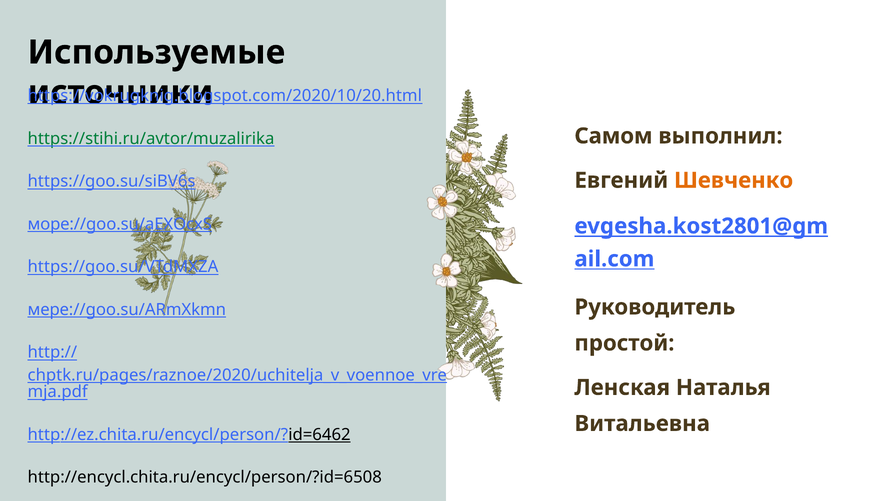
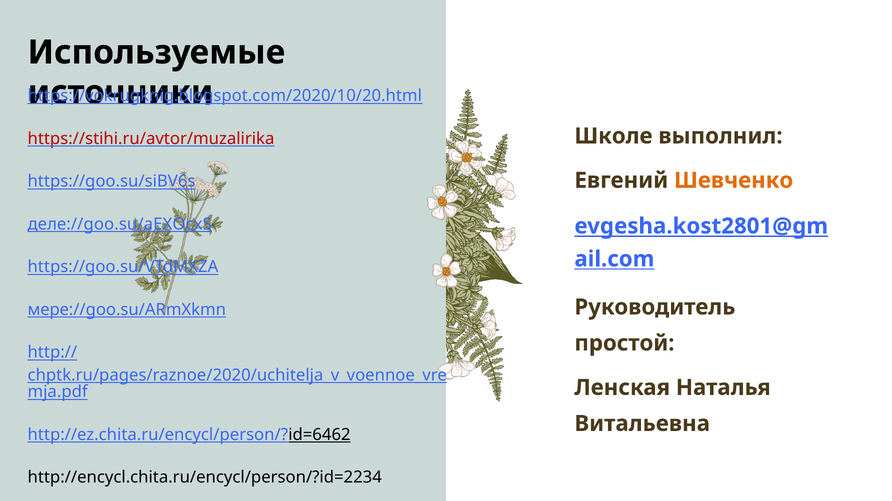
Самом: Самом -> Школе (613, 136)
https://stihi.ru/avtor/muzalirika colour: green -> red (151, 139)
море://goo.su/aEXOcxS: море://goo.su/aEXOcxS -> деле://goo.su/aEXOcxS (120, 224)
http://encycl.chita.ru/encycl/person/?id=6508: http://encycl.chita.ru/encycl/person/?id=6508 -> http://encycl.chita.ru/encycl/person/?id=2234 (205, 478)
